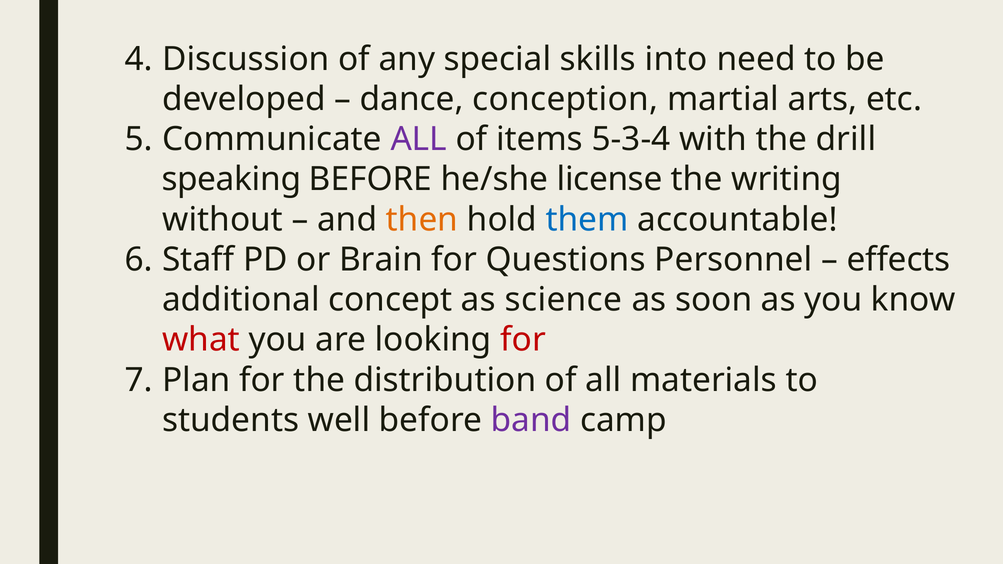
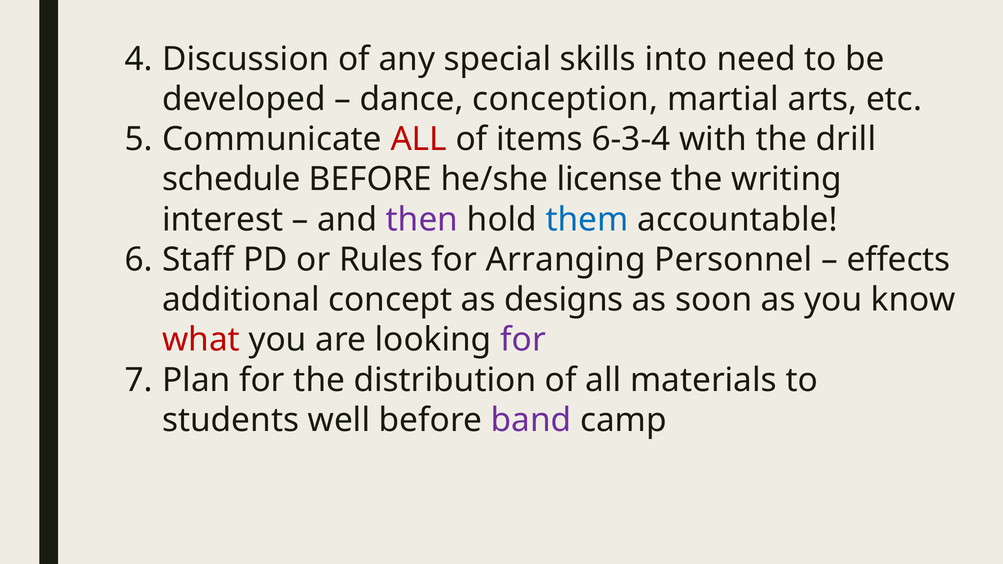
ALL colour: purple -> red (419, 139)
5-3-4: 5-3-4 -> 6-3-4 (631, 139)
speaking: speaking -> schedule (231, 180)
without: without -> interest (223, 220)
then colour: orange -> purple (422, 220)
Brain: Brain -> Rules (381, 260)
Questions: Questions -> Arranging (566, 260)
science: science -> designs (564, 300)
for colour: red -> purple (523, 340)
